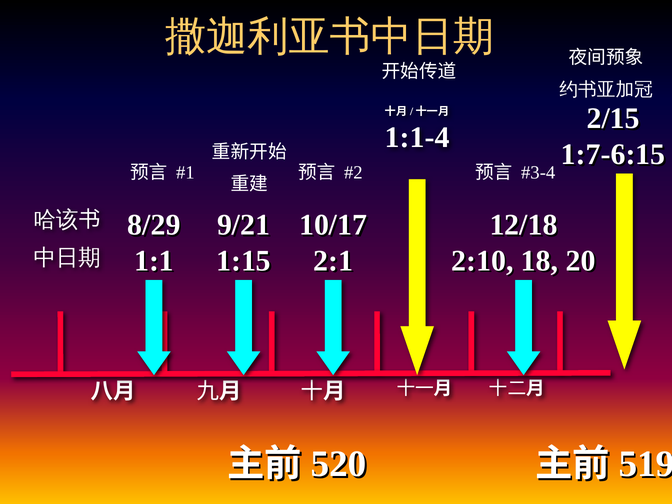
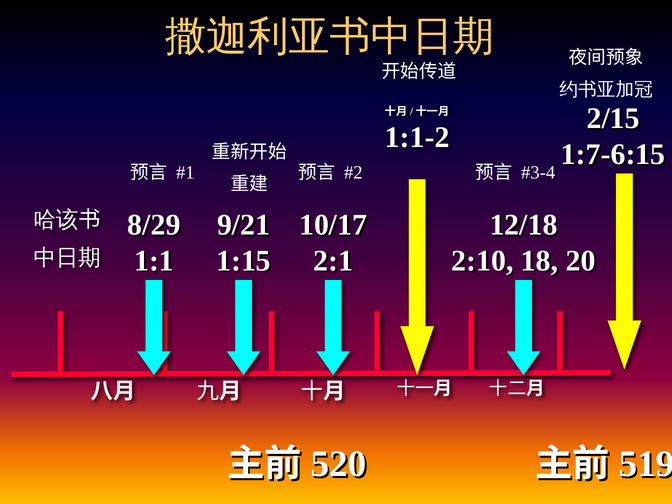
1:1-4: 1:1-4 -> 1:1-2 (417, 138)
